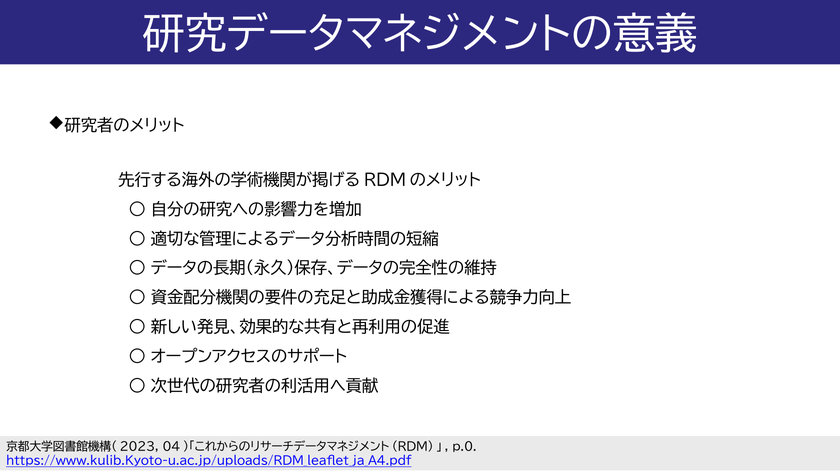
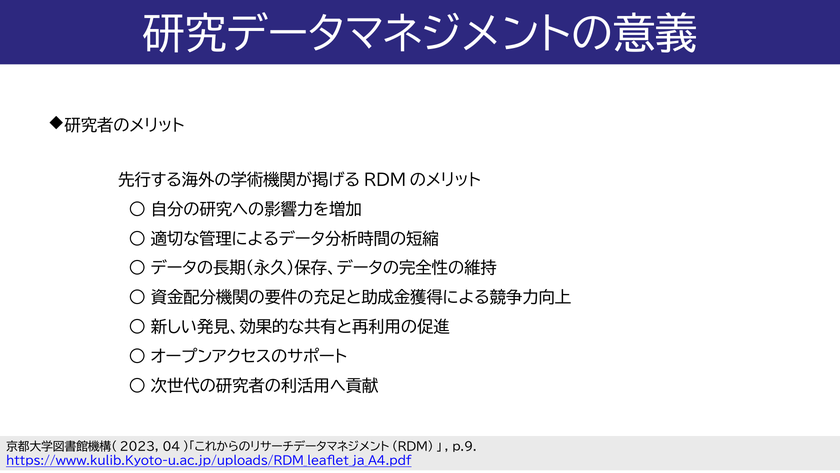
p.0: p.0 -> p.9 (465, 447)
